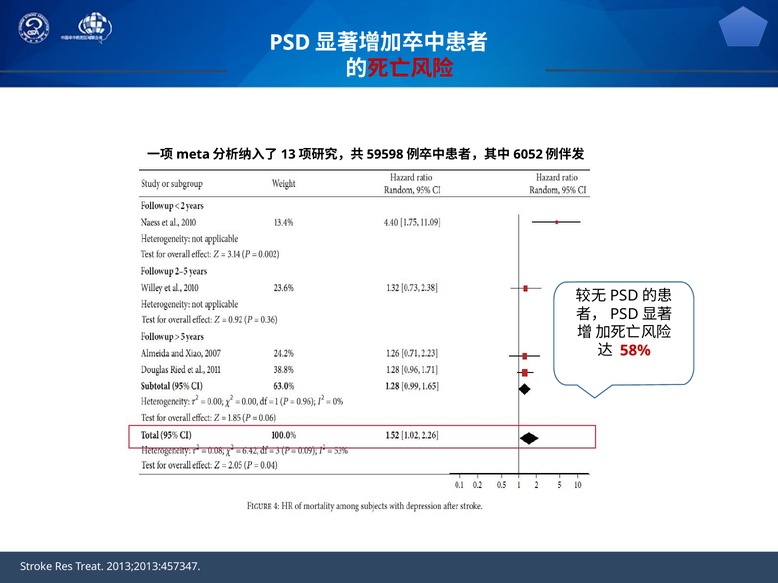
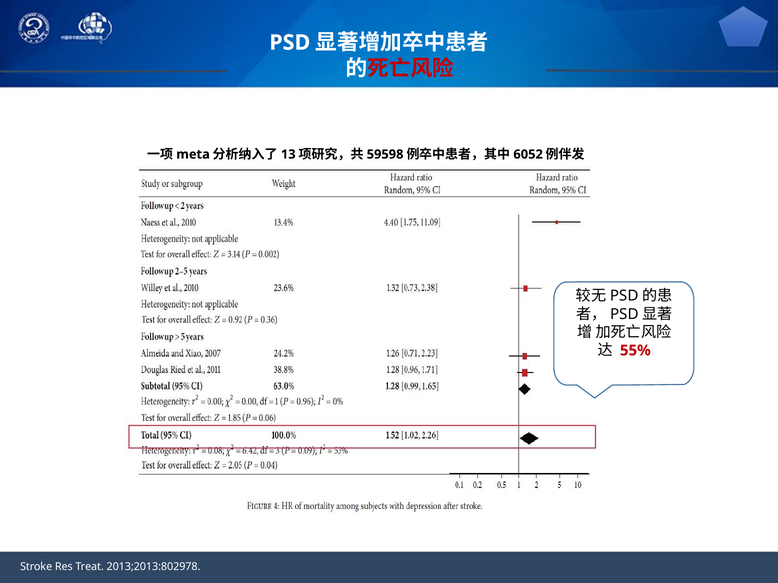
58%: 58% -> 55% (635, 351)
2013;2013:457347: 2013;2013:457347 -> 2013;2013:802978 (153, 567)
